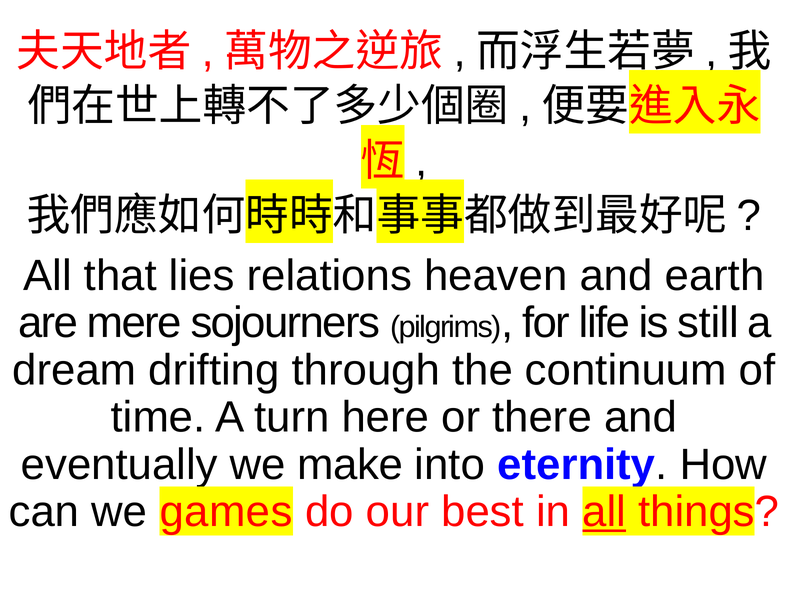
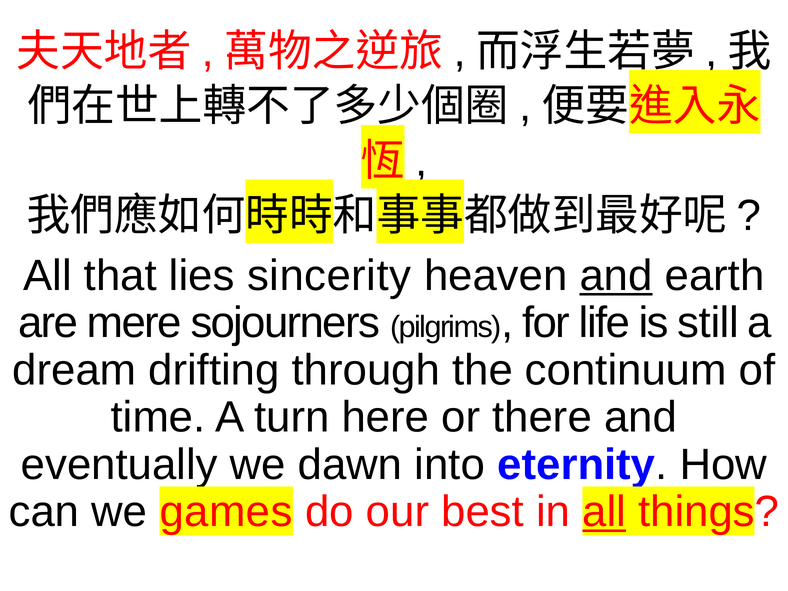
relations: relations -> sincerity (329, 276)
and underline: none -> present (616, 276)
make: make -> dawn (350, 465)
